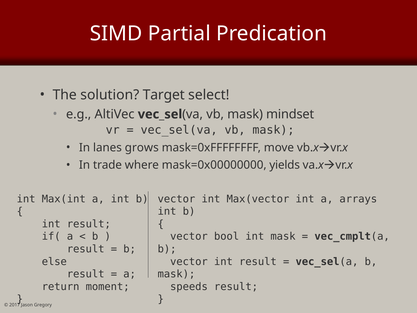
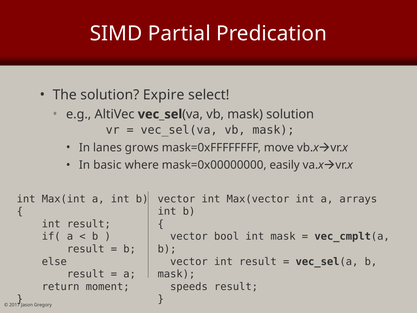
Target: Target -> Expire (164, 95)
mask mindset: mindset -> solution (290, 114)
trade: trade -> basic (107, 165)
yields: yields -> easily (285, 165)
